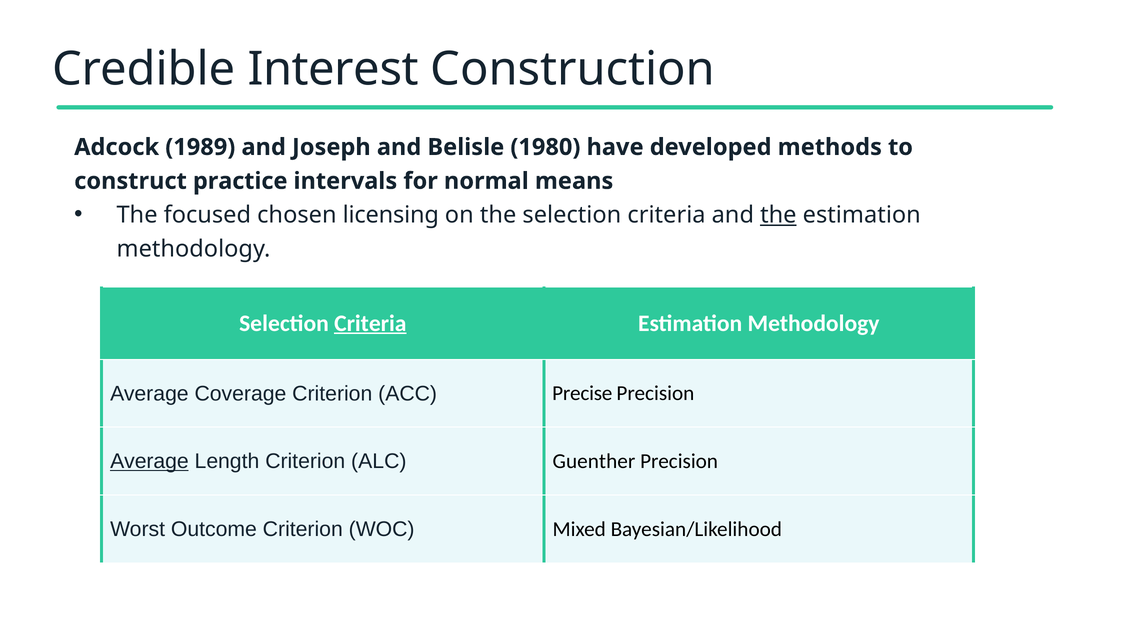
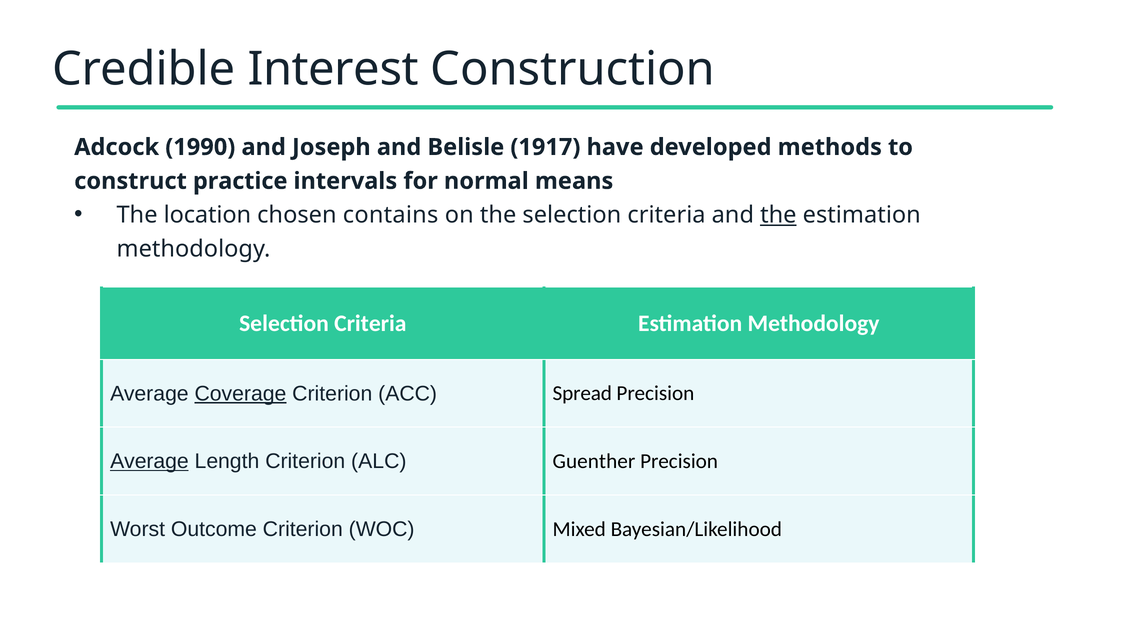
1989: 1989 -> 1990 (200, 147)
1980: 1980 -> 1917 (545, 147)
focused: focused -> location (207, 215)
licensing: licensing -> contains (391, 215)
Criteria underline: present -> none (370, 323)
Coverage underline: none -> present (240, 394)
Precise: Precise -> Spread (582, 394)
